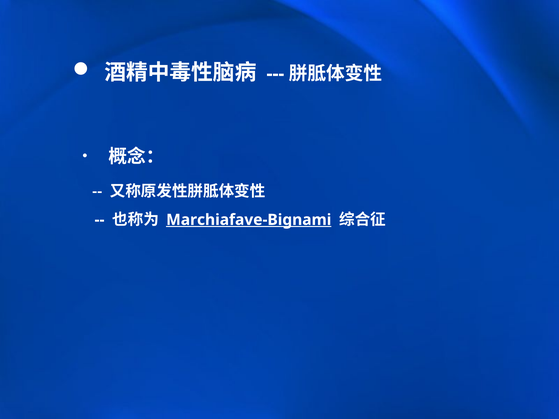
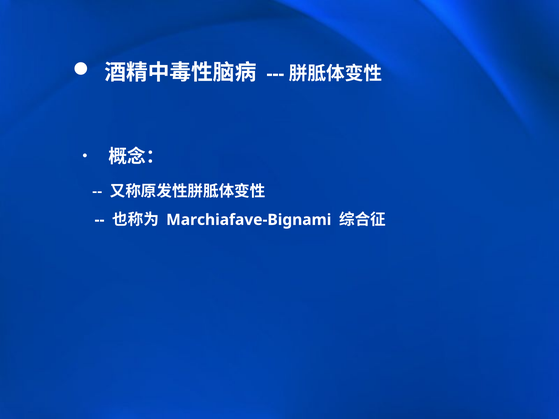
Marchiafave-Bignami underline: present -> none (249, 220)
